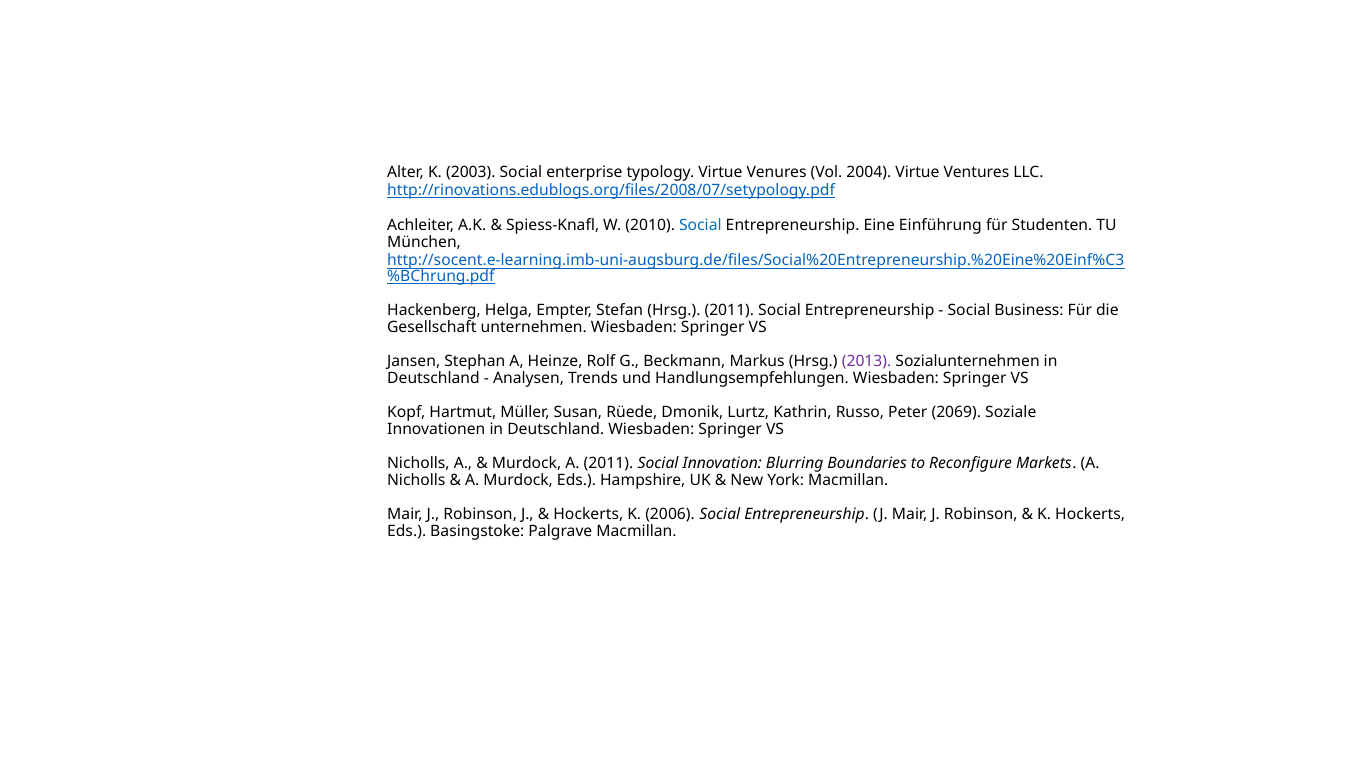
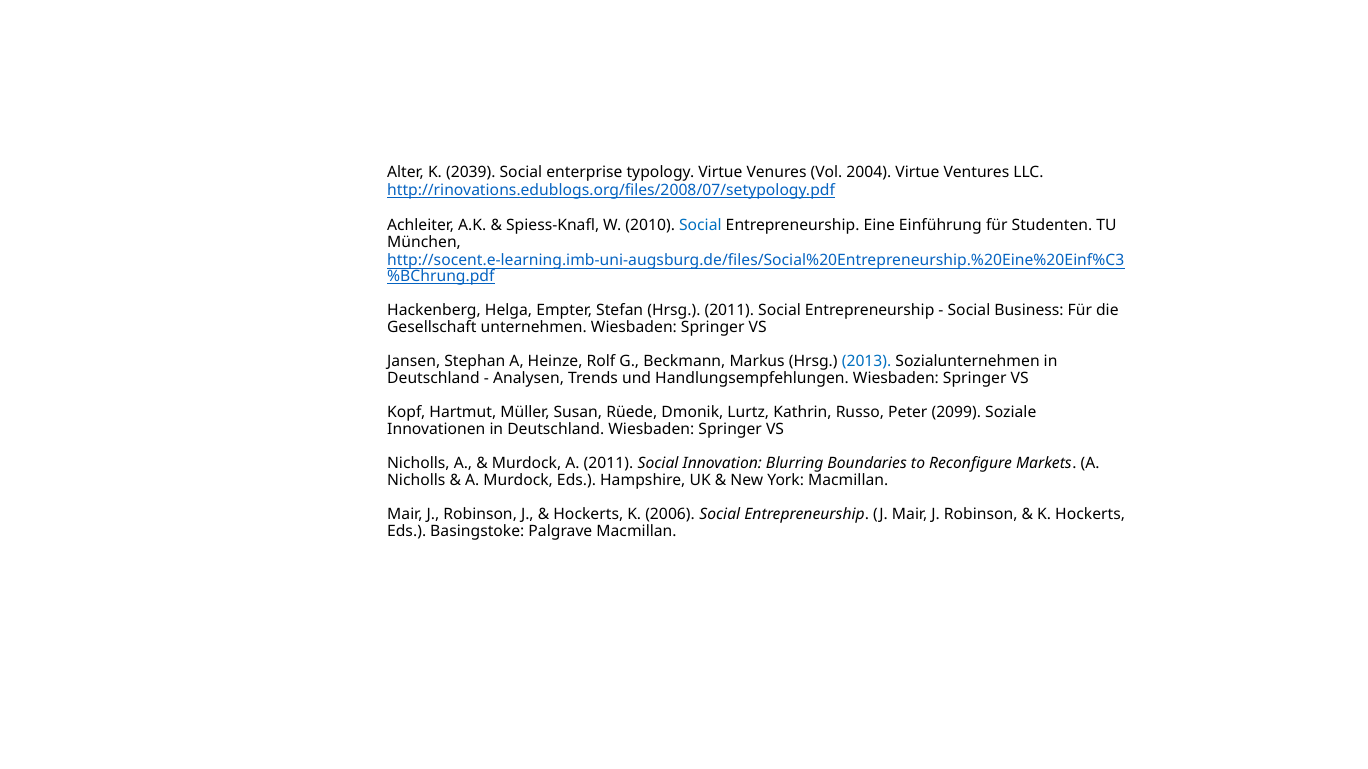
2003: 2003 -> 2039 (471, 172)
2013 colour: purple -> blue (867, 362)
2069: 2069 -> 2099 (956, 413)
